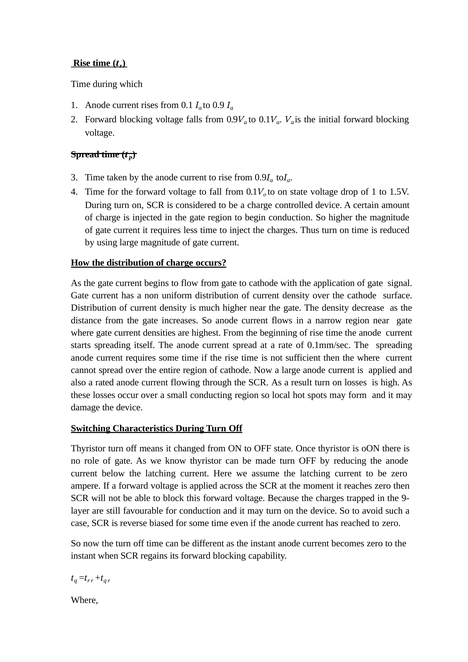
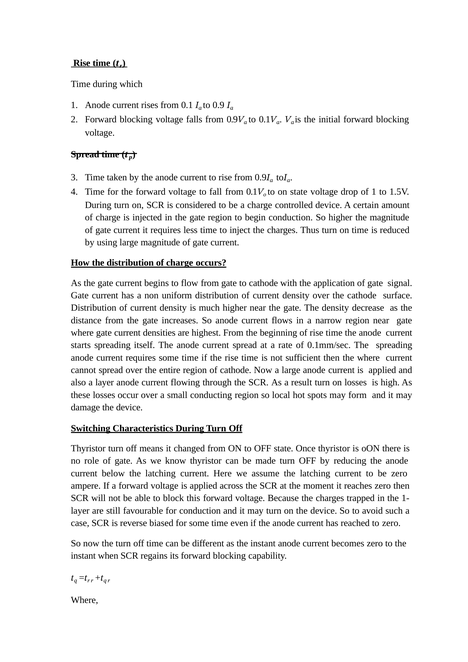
a rated: rated -> layer (105, 383)
9-: 9- -> 1- (405, 498)
